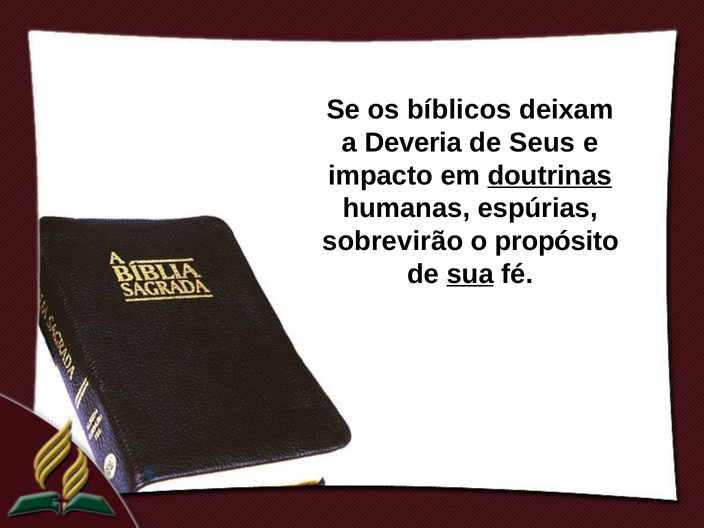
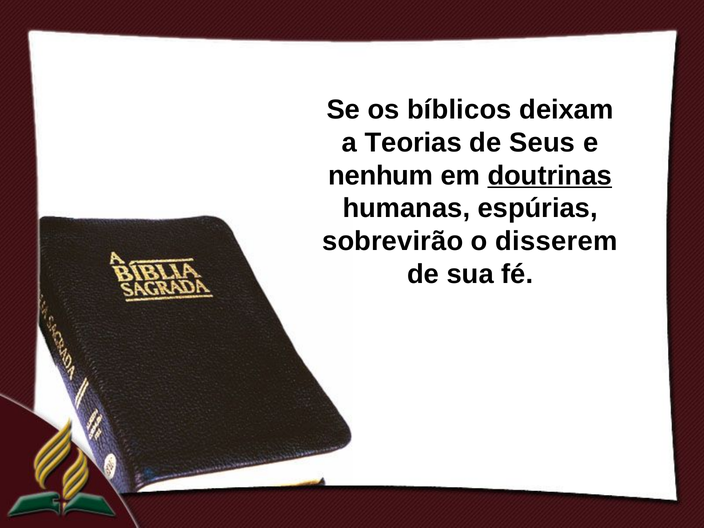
Deveria: Deveria -> Teorias (413, 143)
impacto: impacto -> nenhum (381, 176)
propósito: propósito -> disserem (556, 241)
sua underline: present -> none (470, 274)
